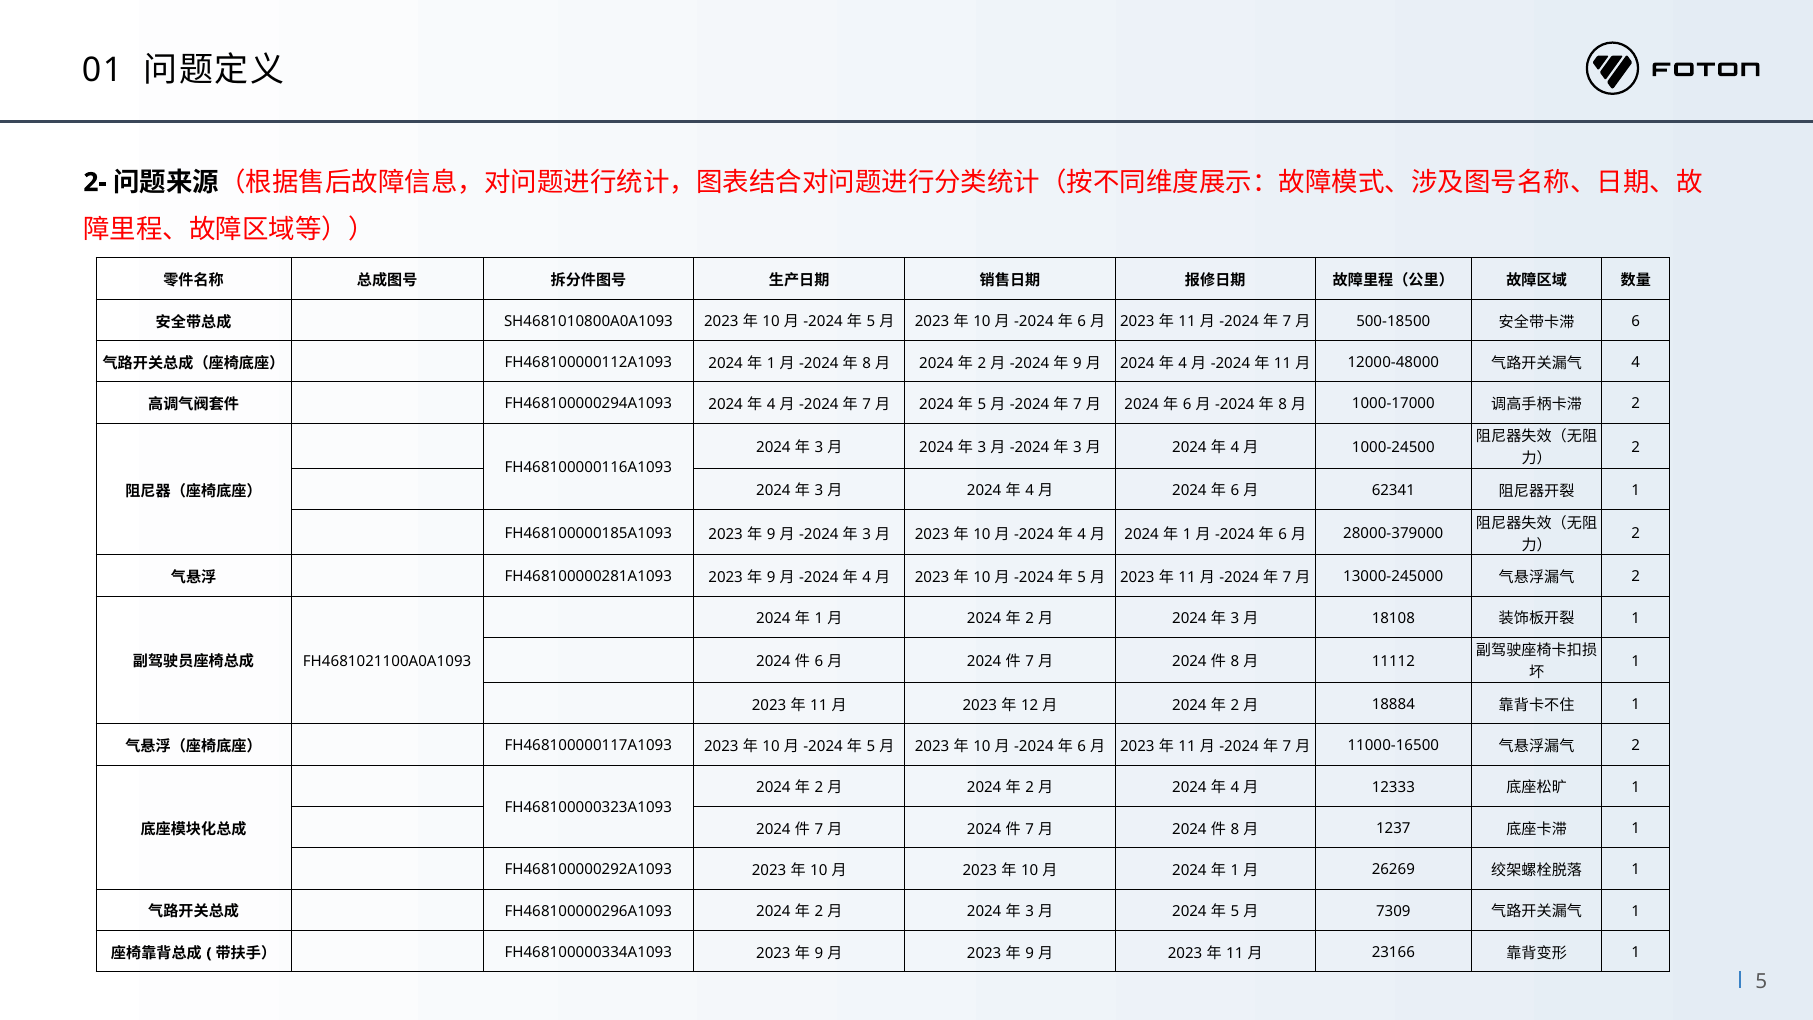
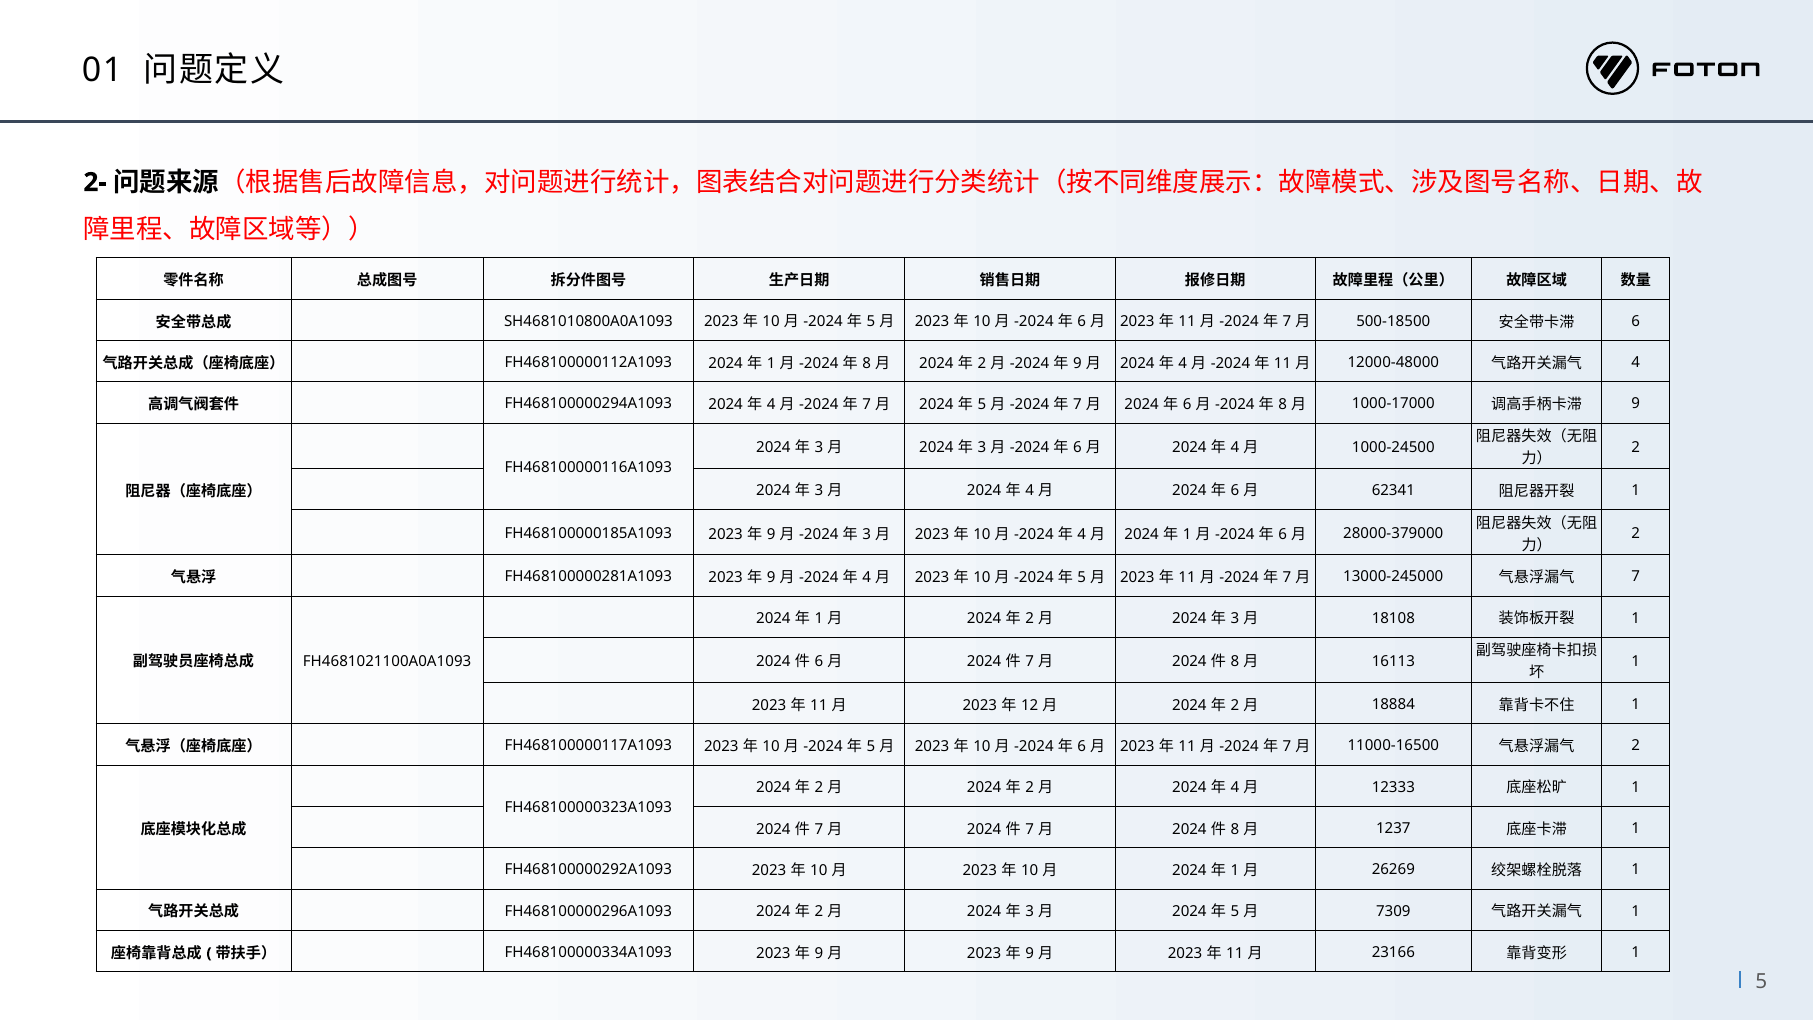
2: 2 -> 9 (1636, 404)
3: 3 -> 6 (1077, 448)
2: 2 -> 7 (1636, 577)
11112: 11112 -> 16113 (1393, 661)
